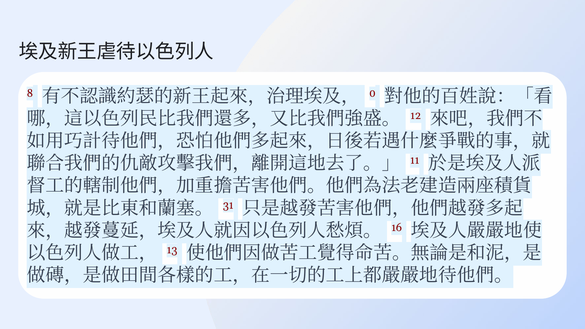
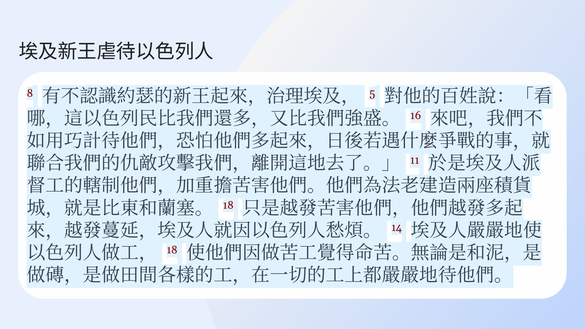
0: 0 -> 5 (372, 93)
12: 12 -> 16 (416, 116)
31: 31 -> 18 (228, 205)
16: 16 -> 14 (397, 228)
13: 13 -> 18 (172, 250)
